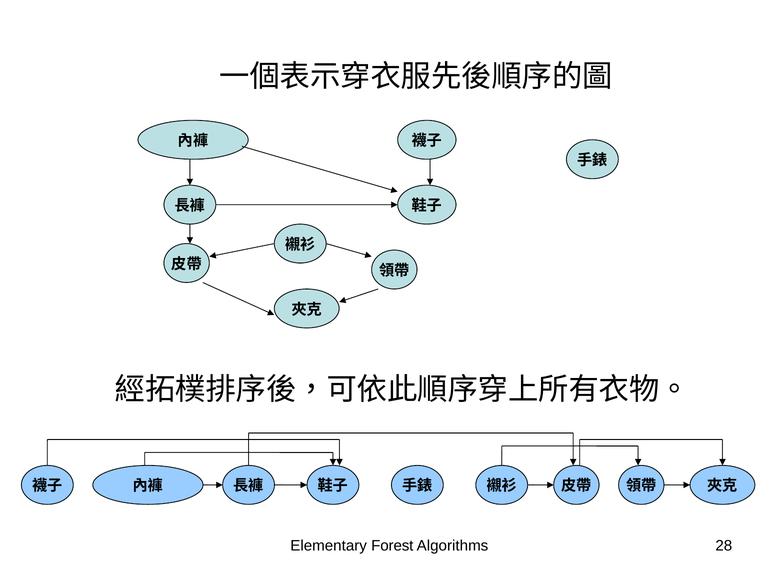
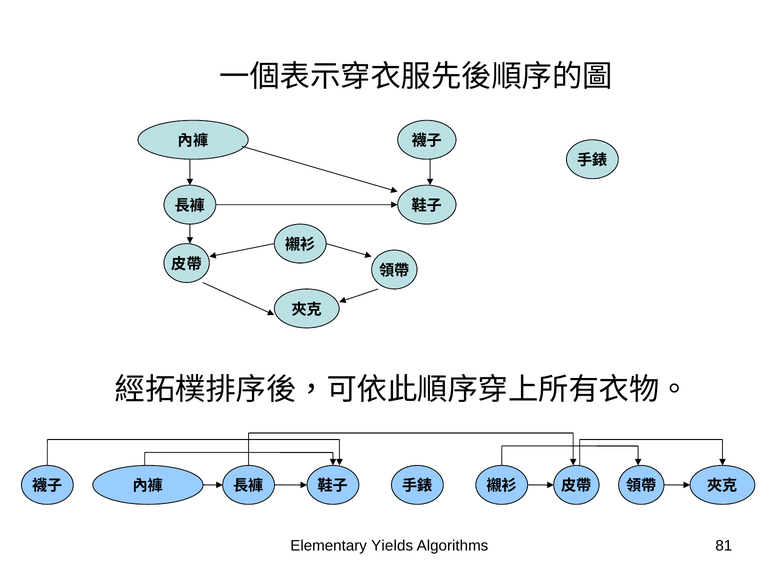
Forest: Forest -> Yields (392, 546)
28: 28 -> 81 (724, 546)
